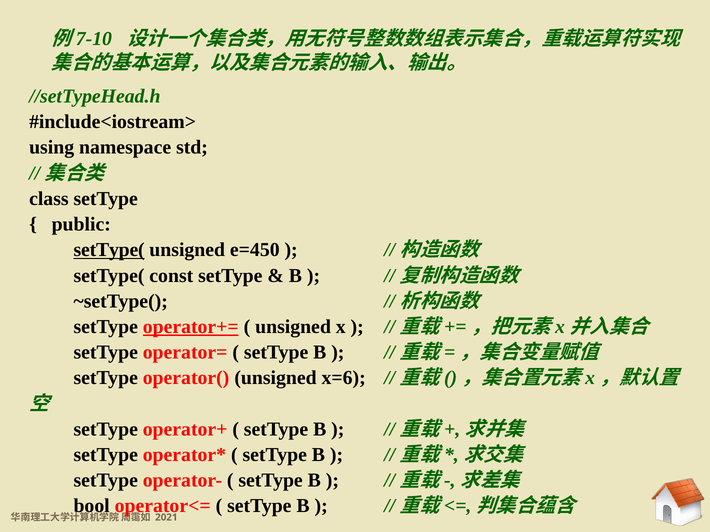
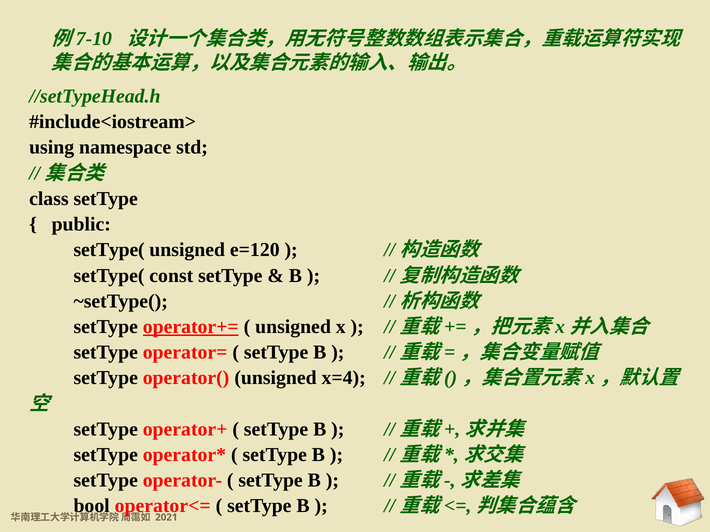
setType( underline: present -> none (109, 250)
e=450: e=450 -> e=120 (255, 250)
x=6: x=6 -> x=4 (344, 378)
